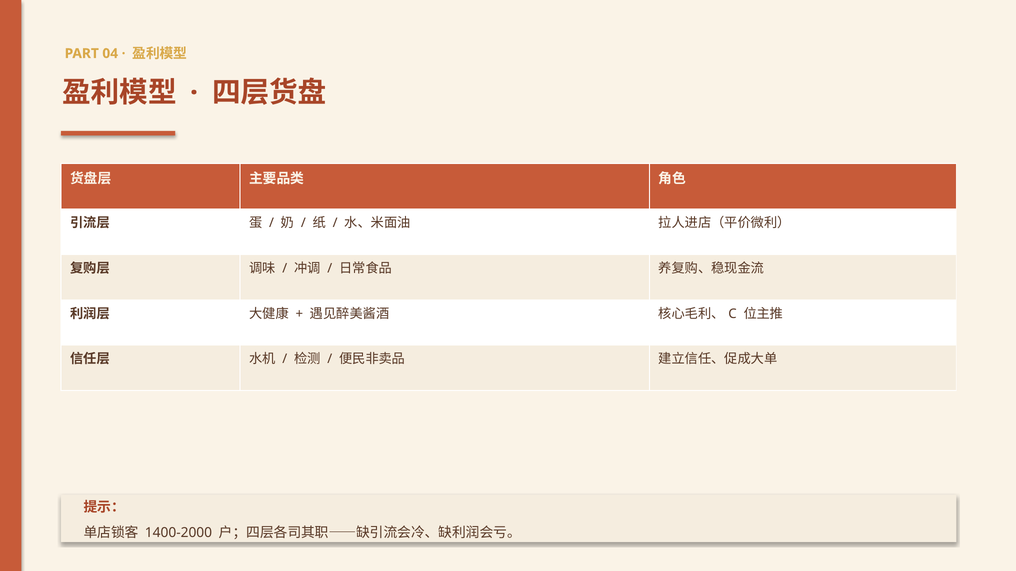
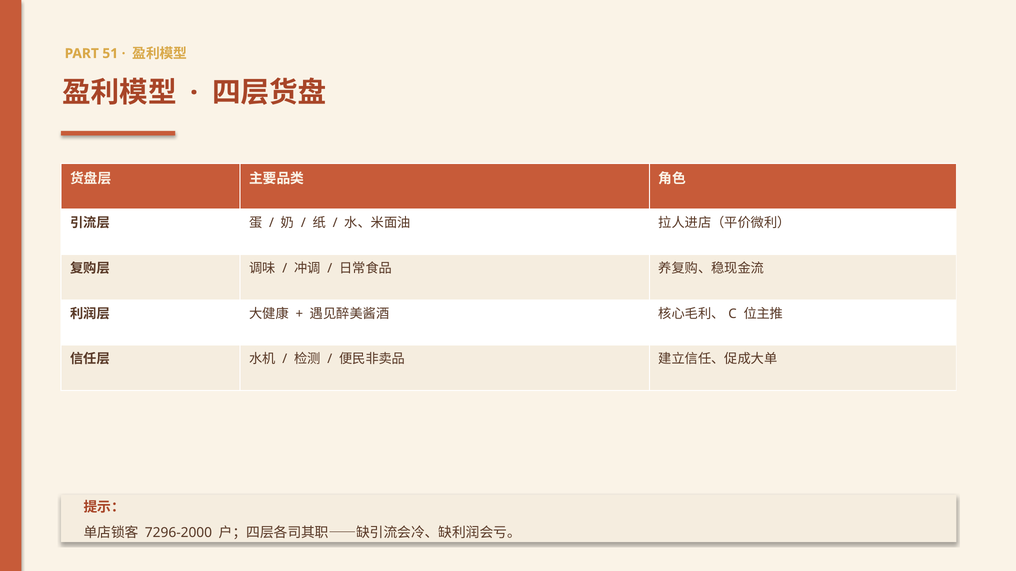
04: 04 -> 51 (110, 54)
1400-2000: 1400-2000 -> 7296-2000 (178, 533)
